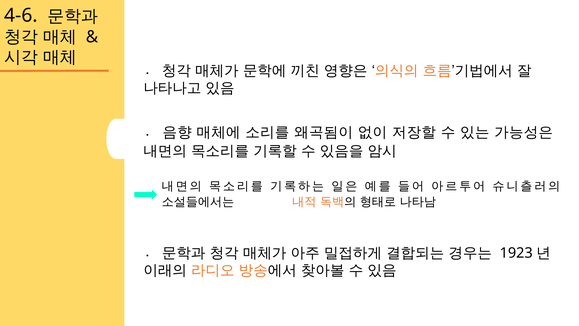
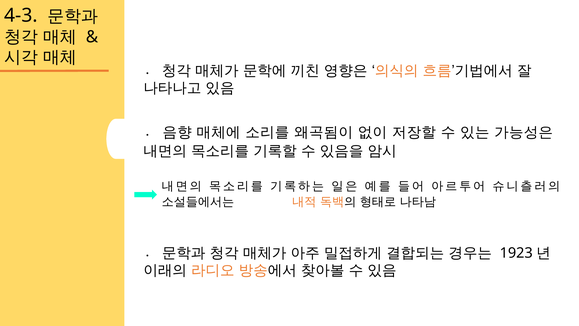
4-6: 4-6 -> 4-3 (21, 15)
